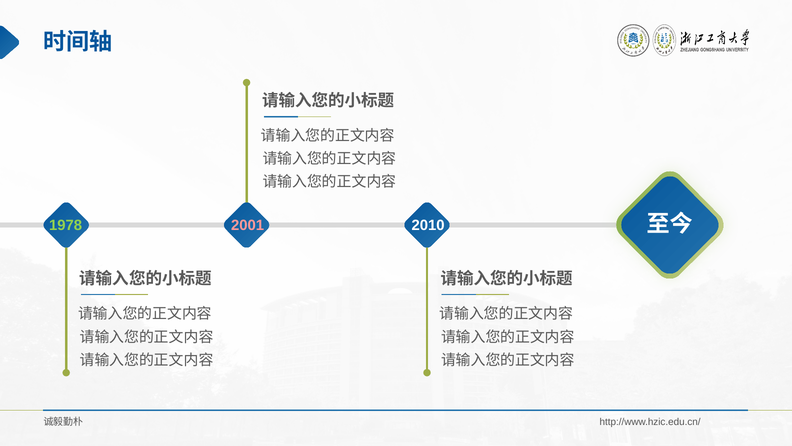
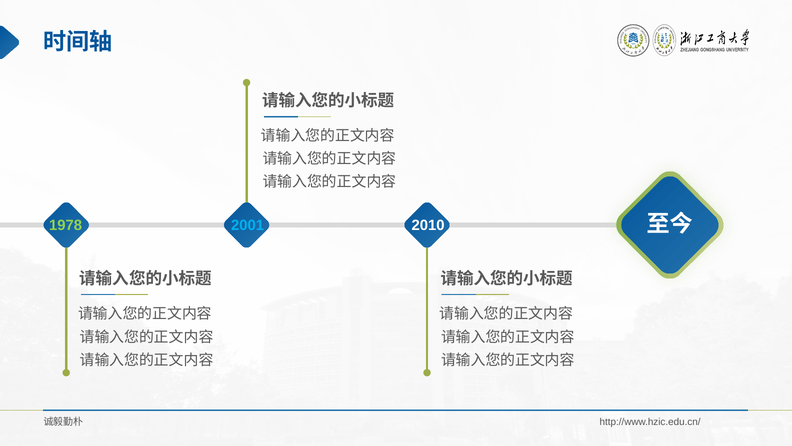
2001 colour: pink -> light blue (248, 225)
